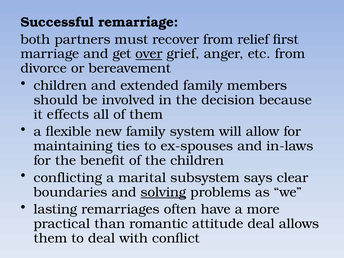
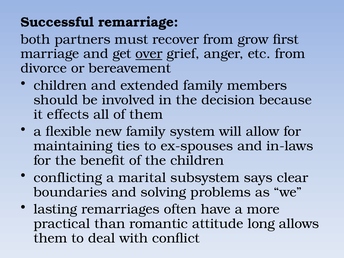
relief: relief -> grow (253, 39)
solving underline: present -> none (163, 192)
attitude deal: deal -> long (261, 224)
